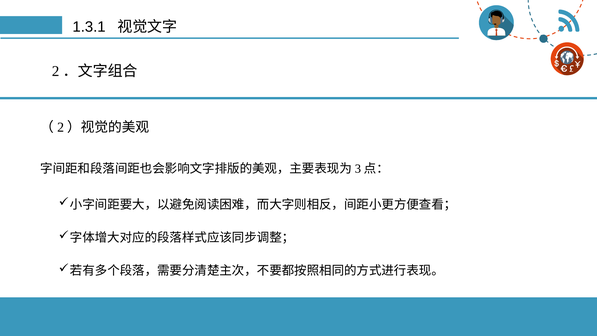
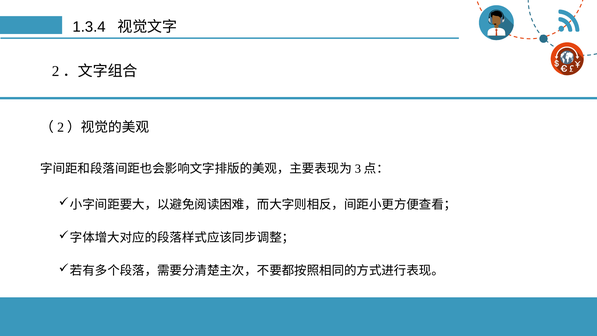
1.3.1: 1.3.1 -> 1.3.4 (89, 27)
